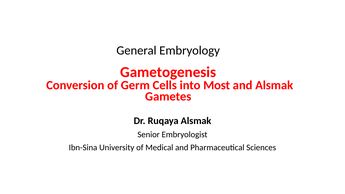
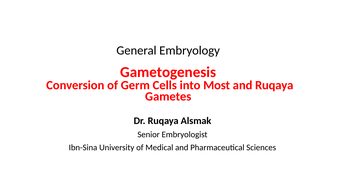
and Alsmak: Alsmak -> Ruqaya (274, 85)
